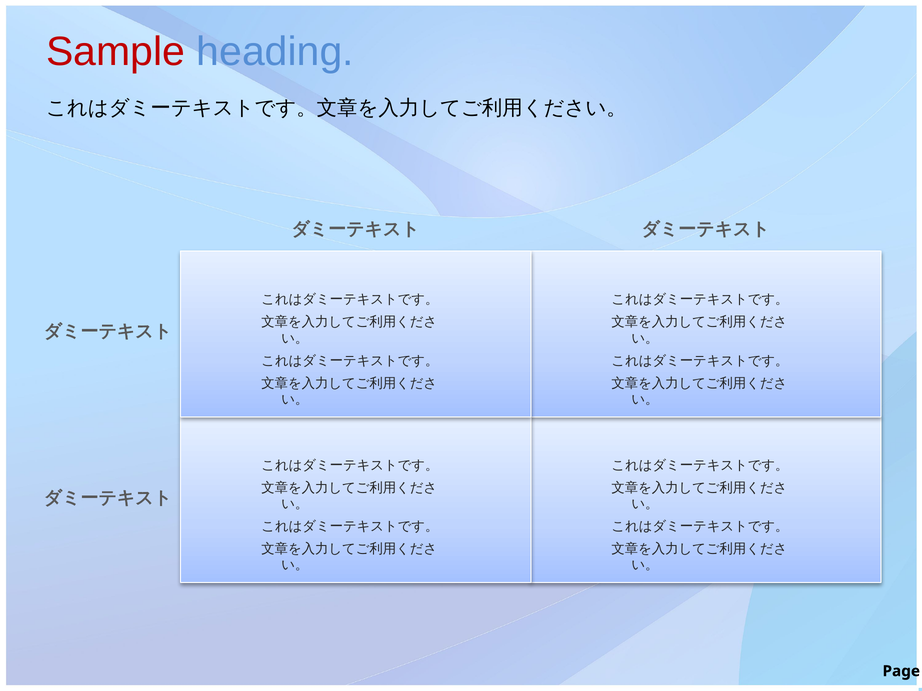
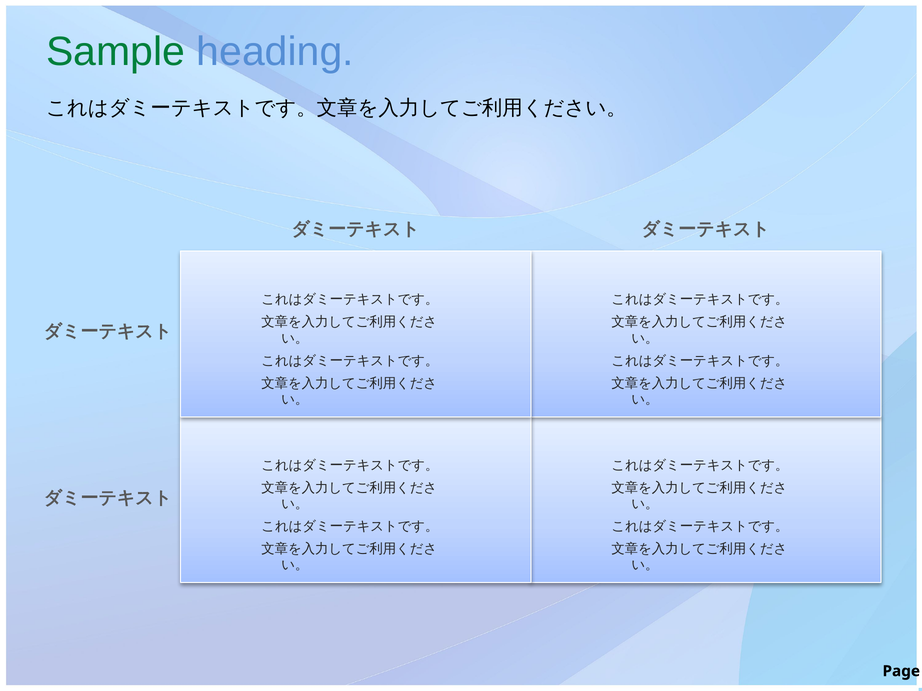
Sample colour: red -> green (116, 52)
